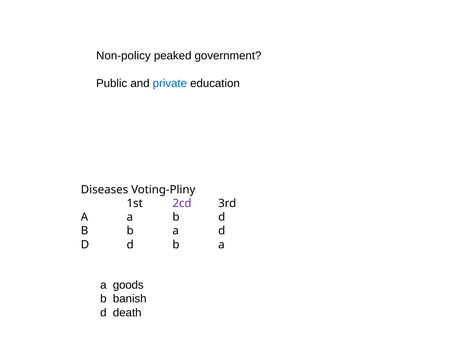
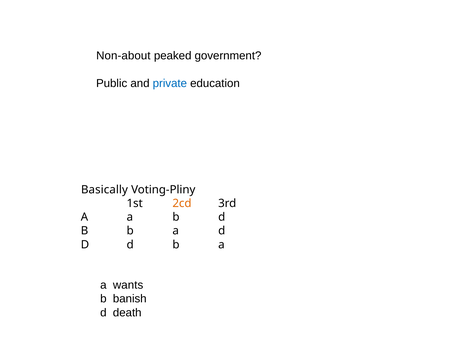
Non-policy: Non-policy -> Non-about (123, 56)
Diseases: Diseases -> Basically (104, 189)
2cd colour: purple -> orange (182, 203)
goods: goods -> wants (128, 285)
